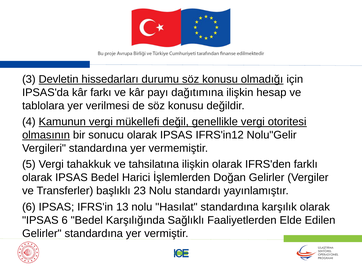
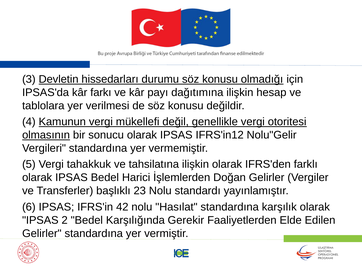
13: 13 -> 42 (122, 207)
IPSAS 6: 6 -> 2 (65, 221)
Sağlıklı: Sağlıklı -> Gerekir (186, 221)
